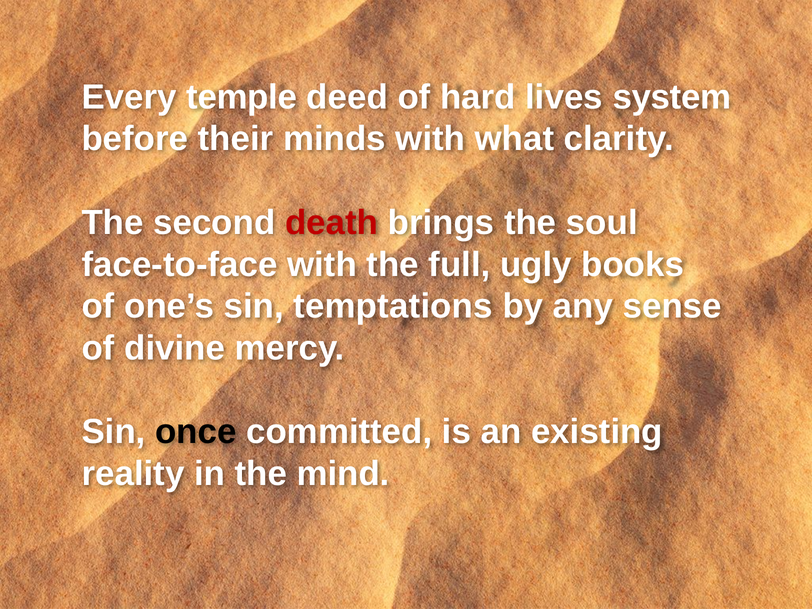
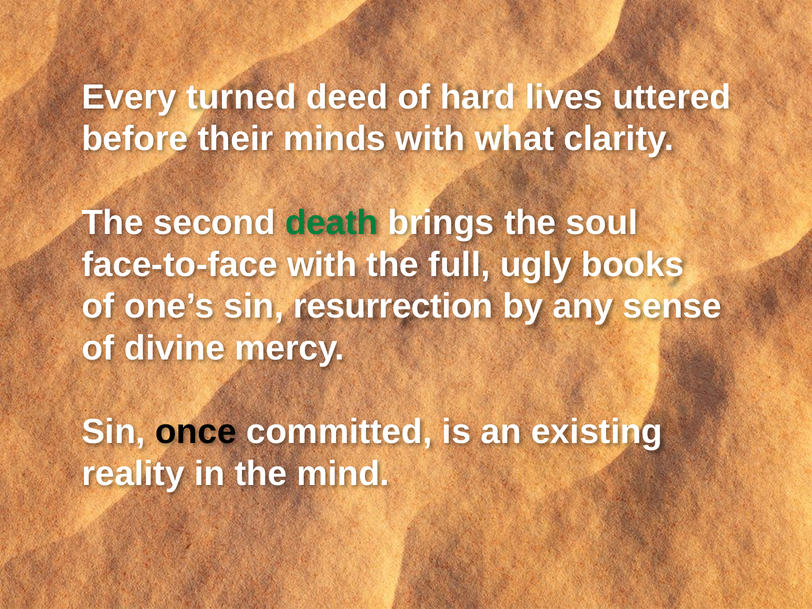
temple: temple -> turned (241, 97)
system: system -> uttered (672, 97)
death colour: red -> green (332, 223)
temptations: temptations -> resurrection (393, 306)
